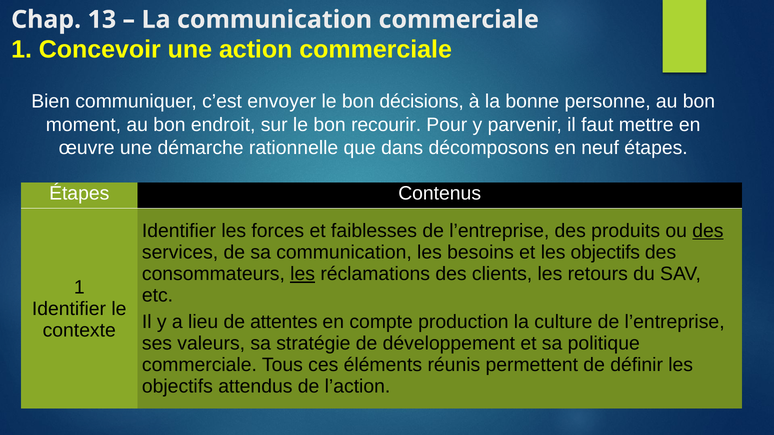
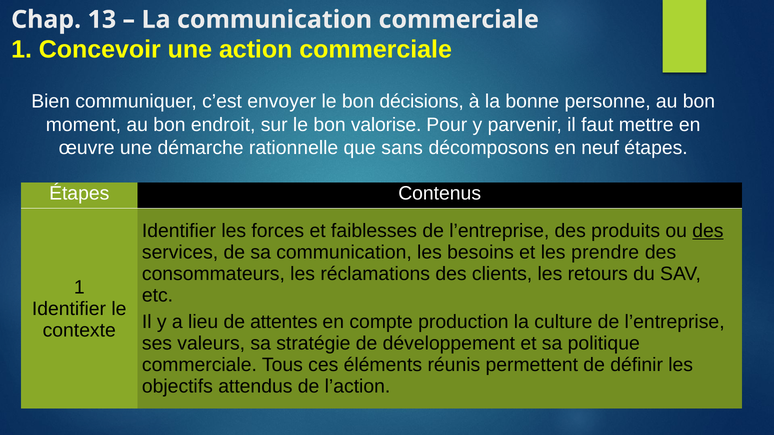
recourir: recourir -> valorise (386, 125)
dans: dans -> sans (402, 148)
et les objectifs: objectifs -> prendre (605, 253)
les underline: present -> none (303, 274)
